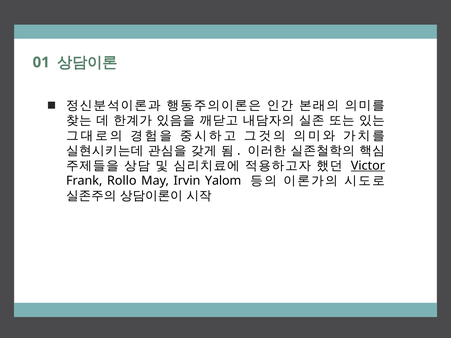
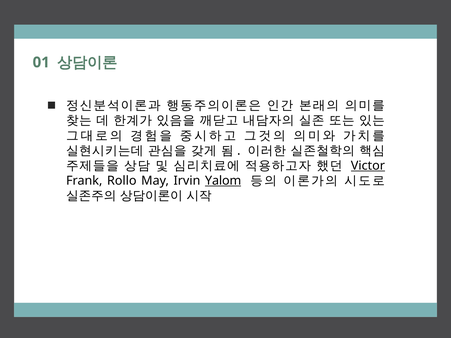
Yalom underline: none -> present (223, 181)
